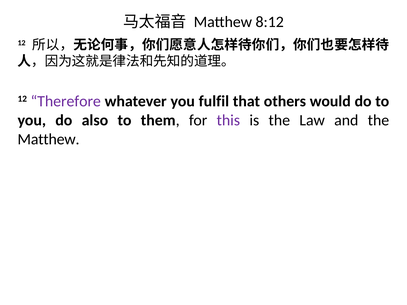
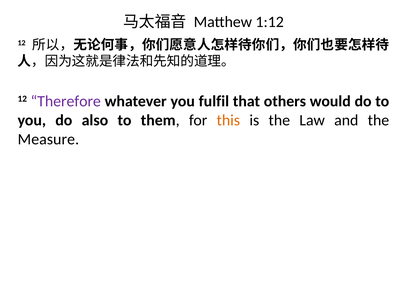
8:12: 8:12 -> 1:12 (270, 22)
this colour: purple -> orange (228, 120)
Matthew: Matthew -> Measure (48, 139)
